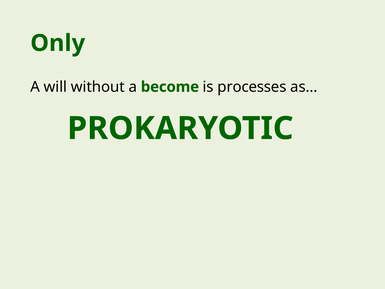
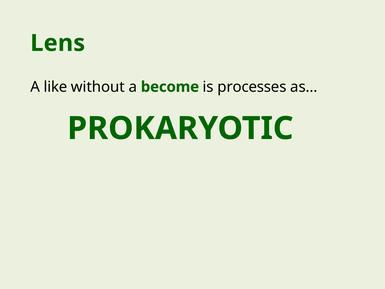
Only: Only -> Lens (58, 43)
will: will -> like (55, 87)
